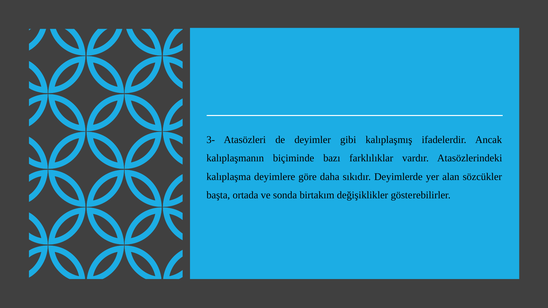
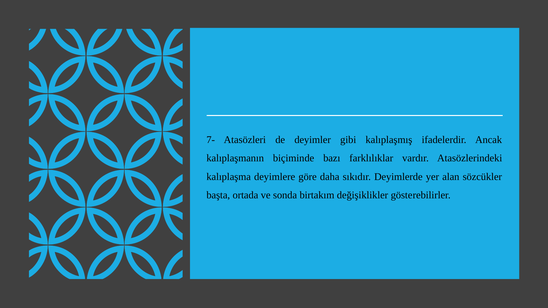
3-: 3- -> 7- (211, 140)
